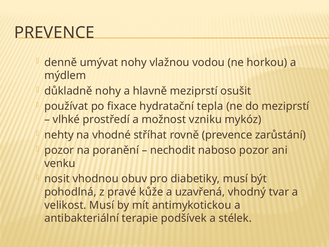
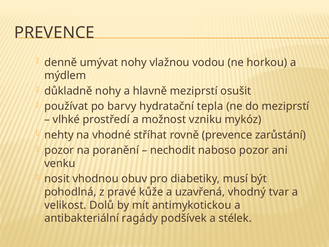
fixace: fixace -> barvy (122, 106)
velikost Musí: Musí -> Dolů (102, 205)
terapie: terapie -> ragády (140, 218)
